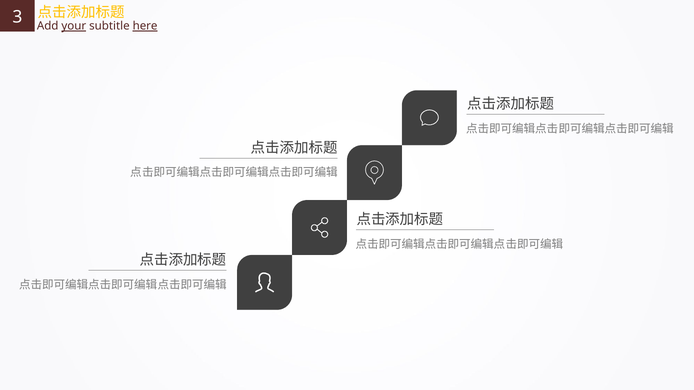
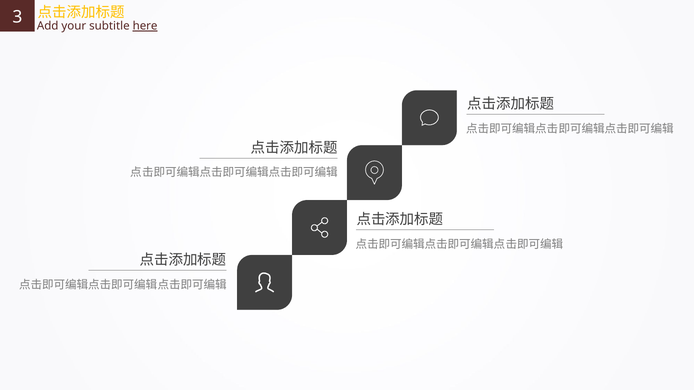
your underline: present -> none (74, 26)
